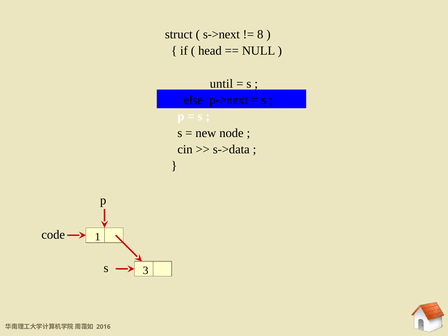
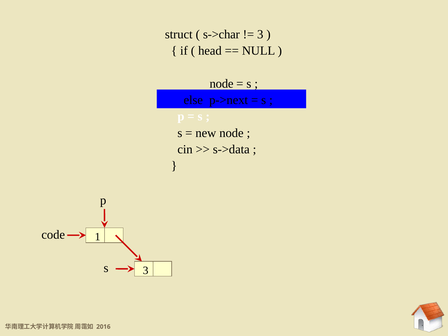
s->next: s->next -> s->char (221, 34)
8: 8 -> 3 (260, 34)
until: until -> node (222, 84)
